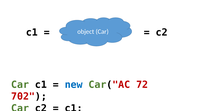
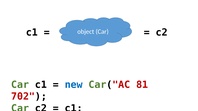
72: 72 -> 81 (142, 85)
